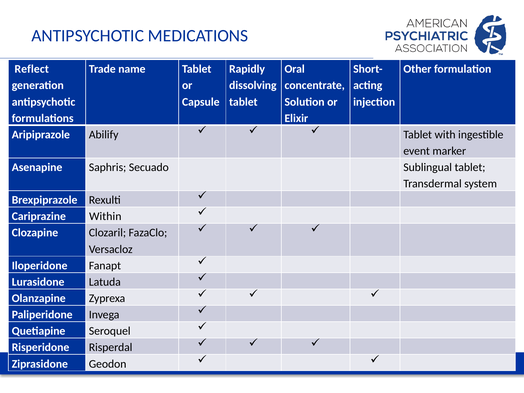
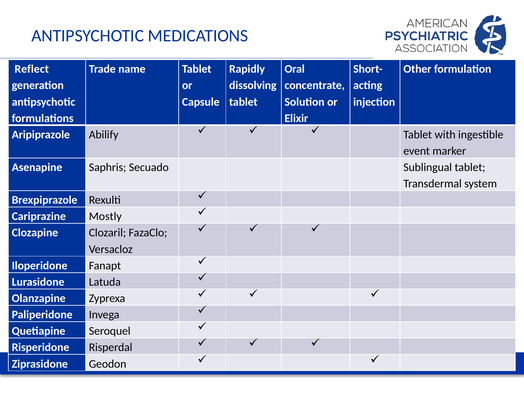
Within: Within -> Mostly (105, 216)
